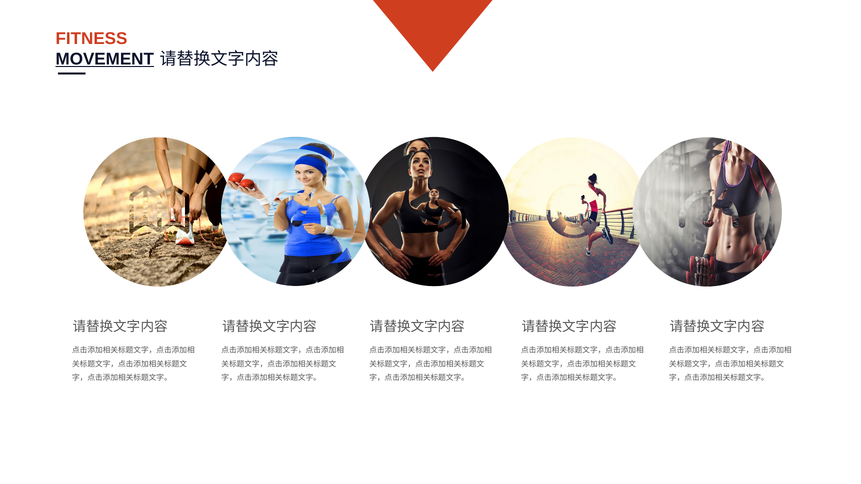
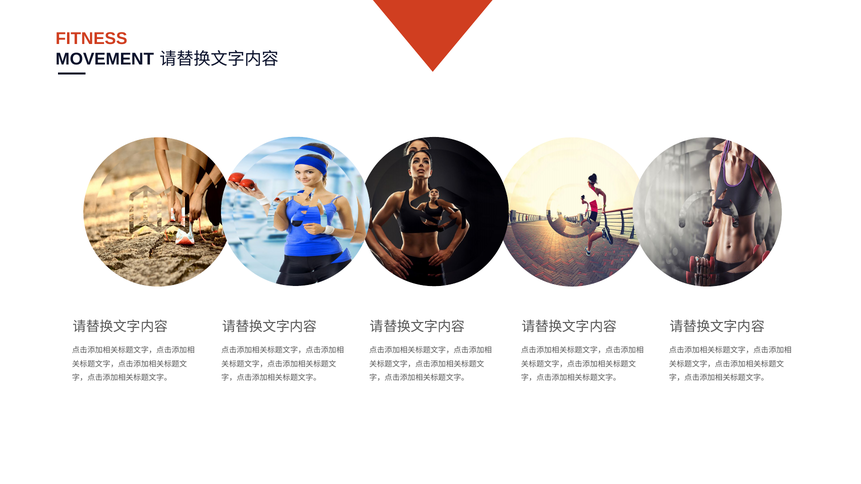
MOVEMENT underline: present -> none (105, 59)
